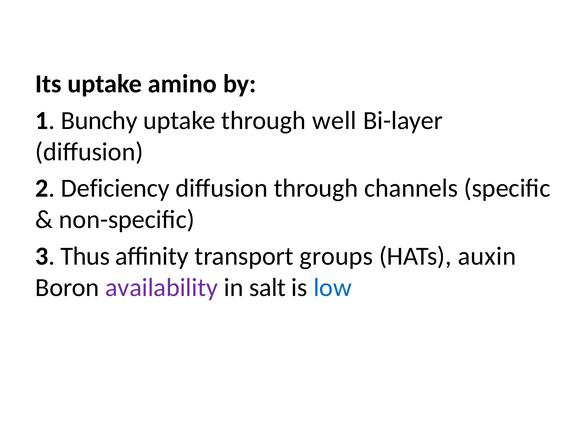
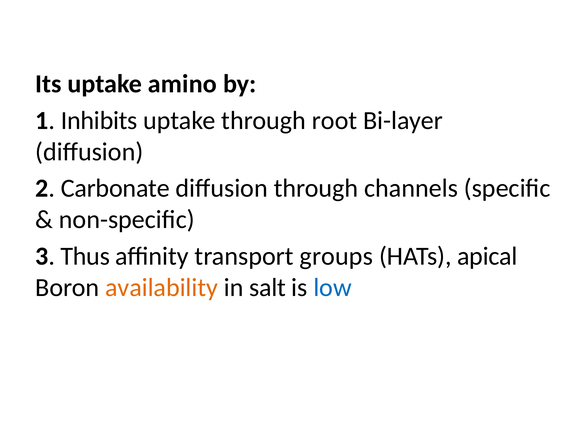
Bunchy: Bunchy -> Inhibits (99, 121)
well: well -> root (335, 121)
Deficiency: Deficiency -> Carbonate (115, 188)
auxin: auxin -> apical (487, 256)
availability colour: purple -> orange (162, 288)
